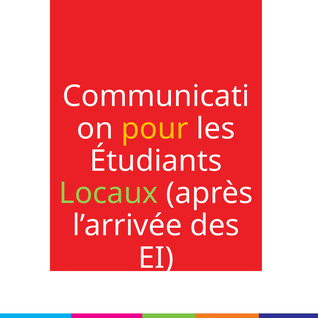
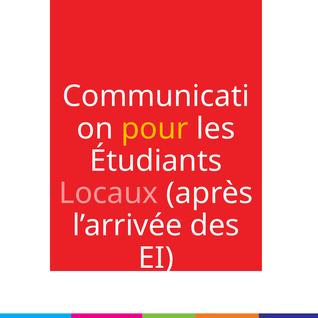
Locaux colour: light green -> pink (108, 193)
